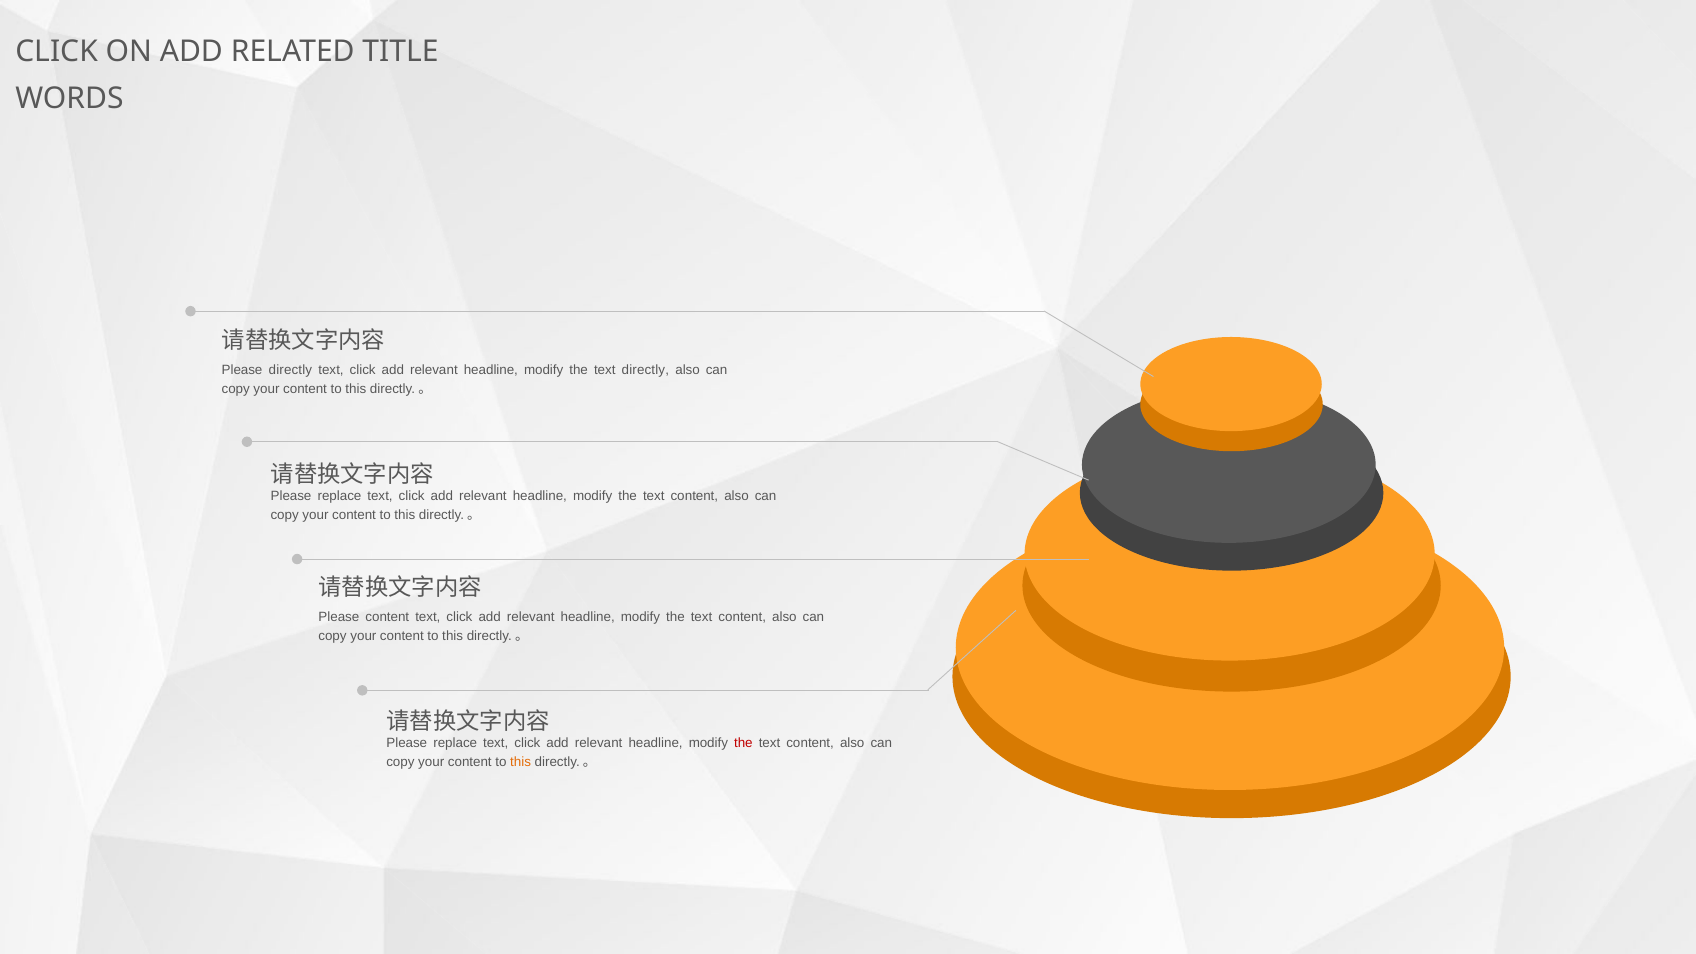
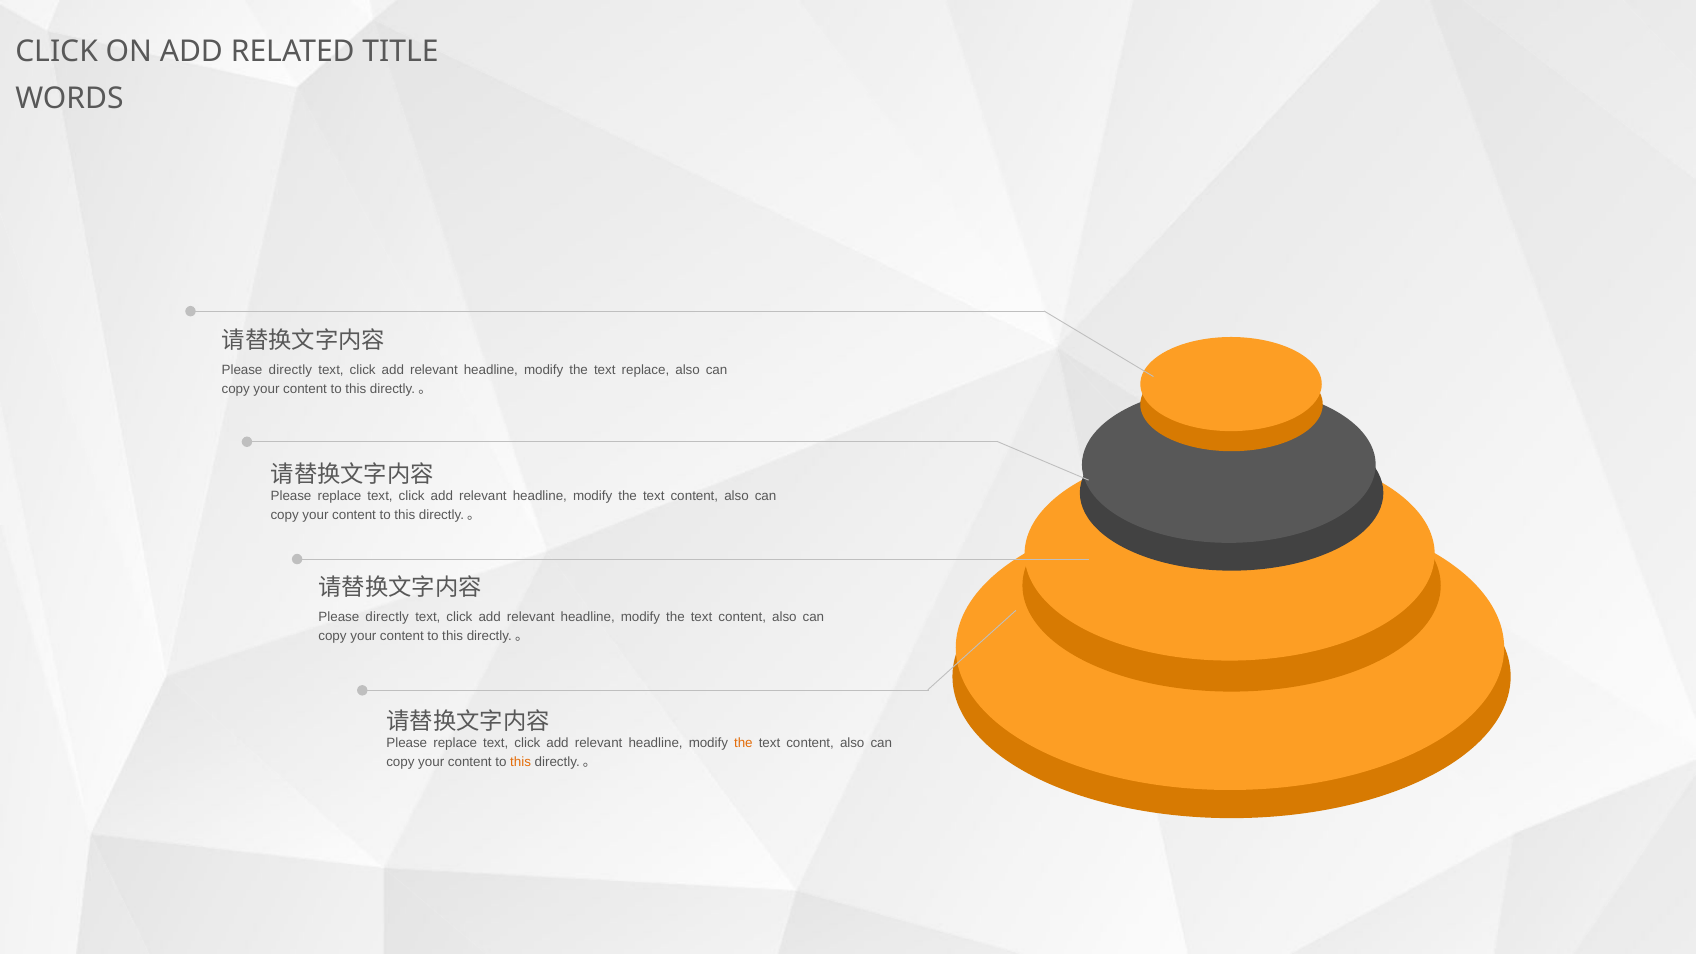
text directly: directly -> replace (645, 370)
content: content -> directly (387, 617)
the colour: red -> orange (743, 743)
